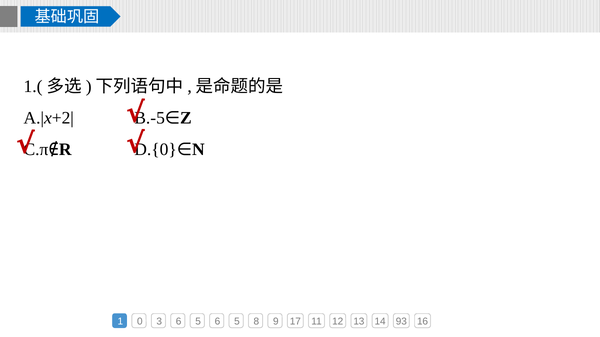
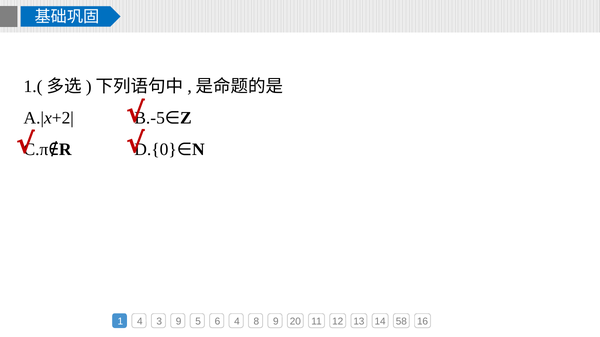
1 0: 0 -> 4 (140, 322)
3 6: 6 -> 9 (179, 322)
5 6 5: 5 -> 4 (237, 322)
17: 17 -> 20 (295, 322)
93: 93 -> 58 (401, 322)
